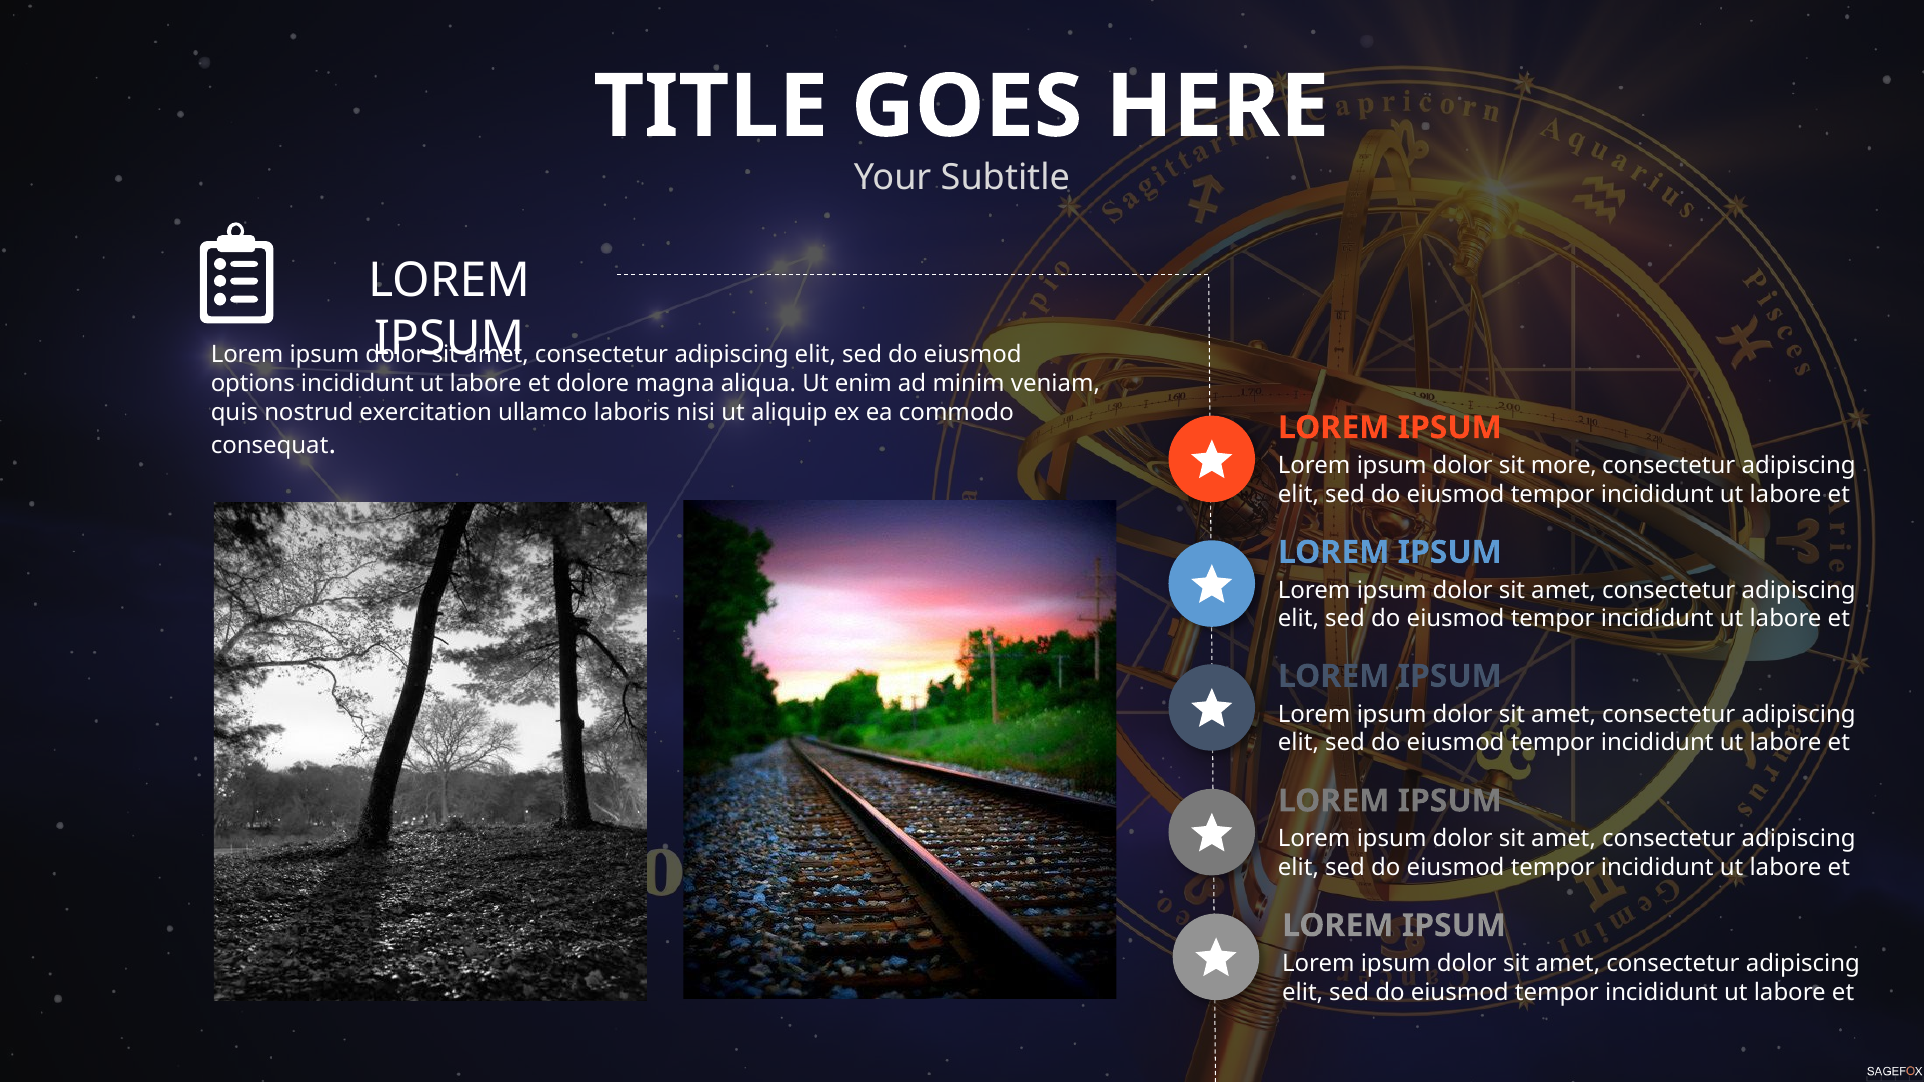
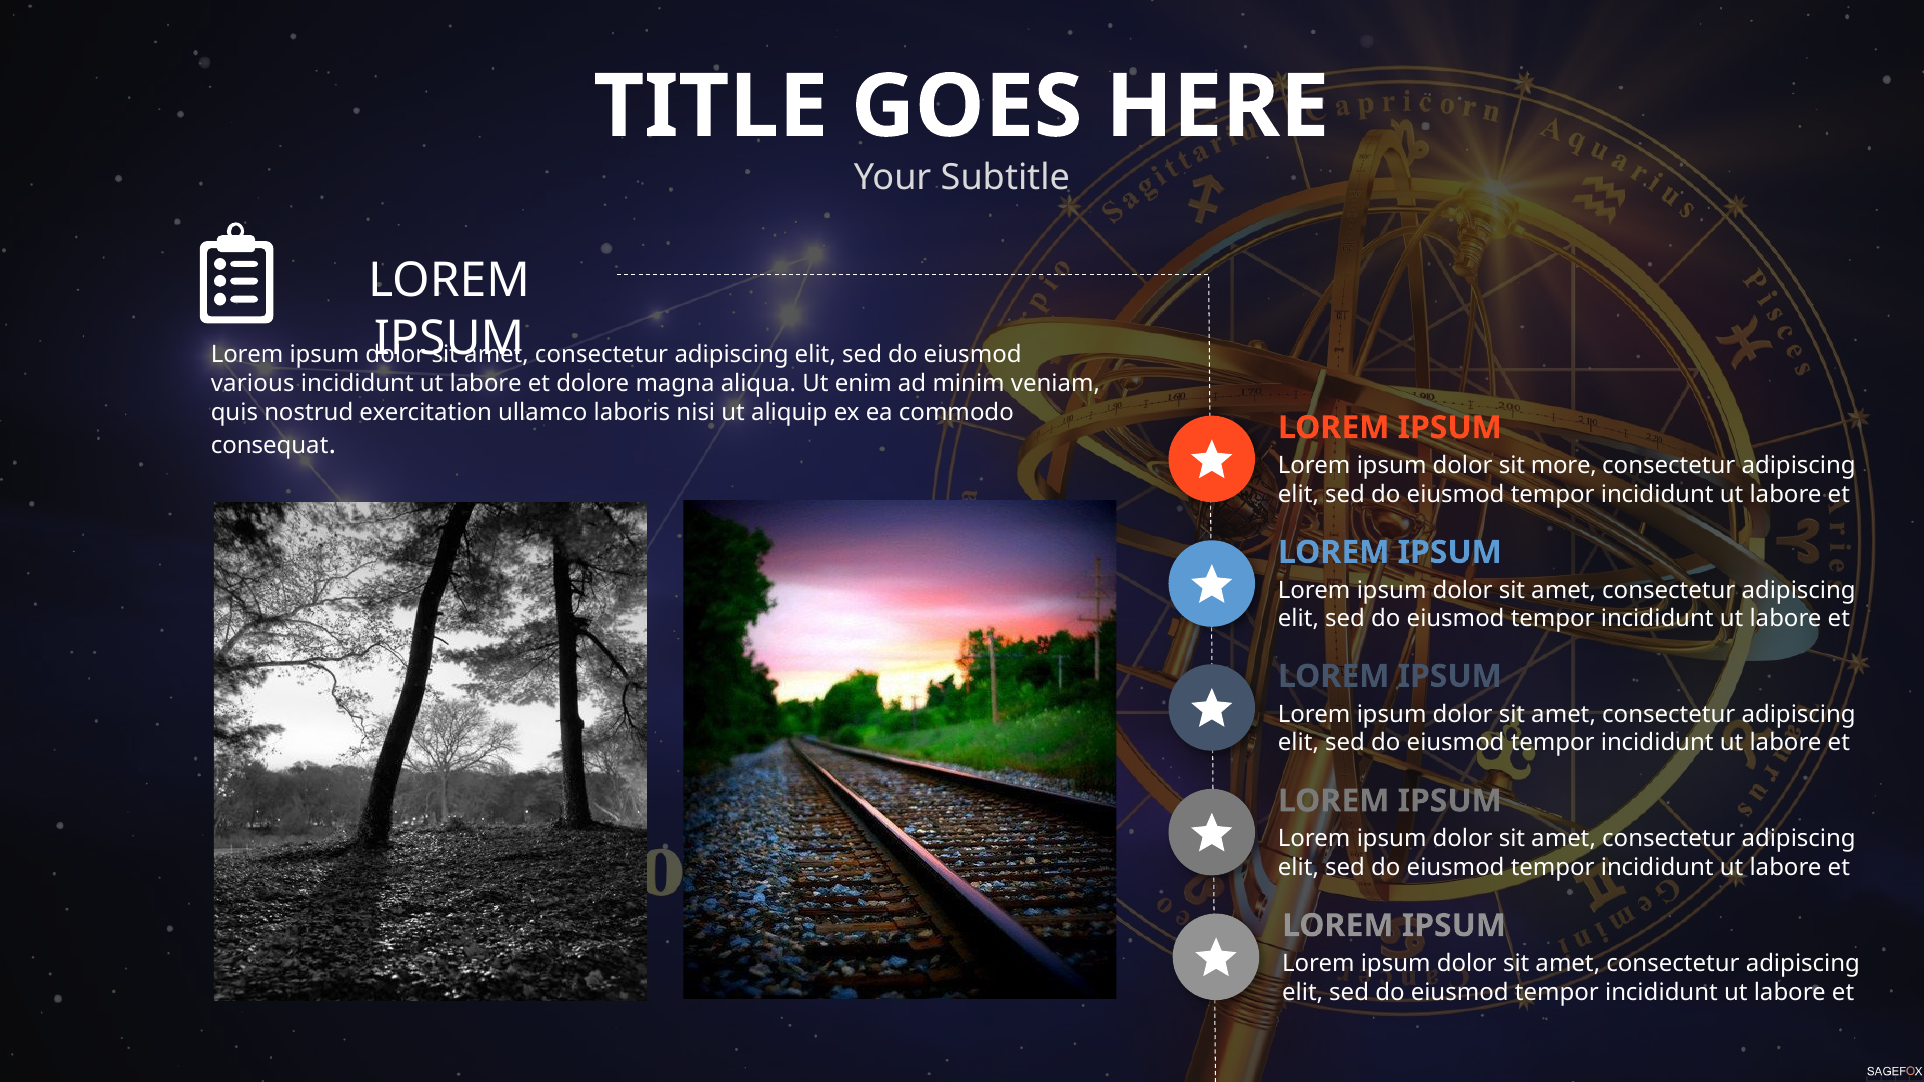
options: options -> various (253, 384)
